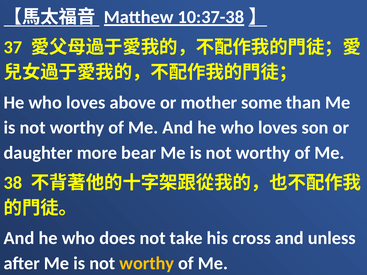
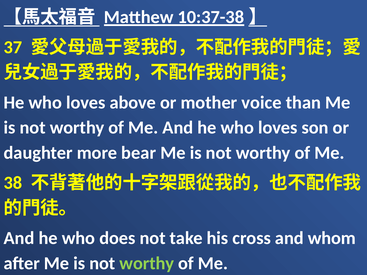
some: some -> voice (261, 103)
unless: unless -> whom (332, 238)
worthy colour: yellow -> light green (147, 263)
